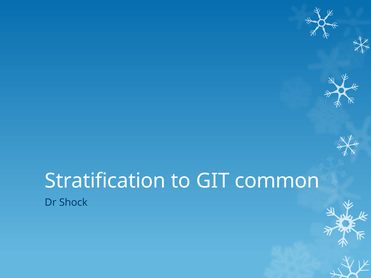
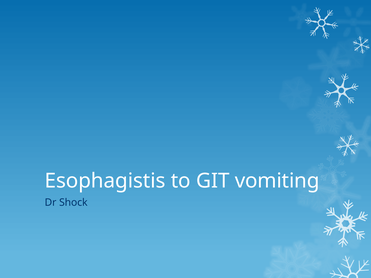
Stratification: Stratification -> Esophagistis (105, 181)
common: common -> vomiting (277, 181)
